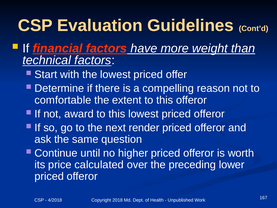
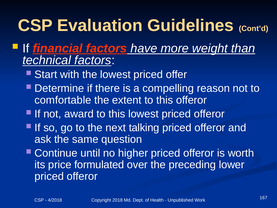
render: render -> talking (144, 128)
calculated: calculated -> formulated (99, 165)
